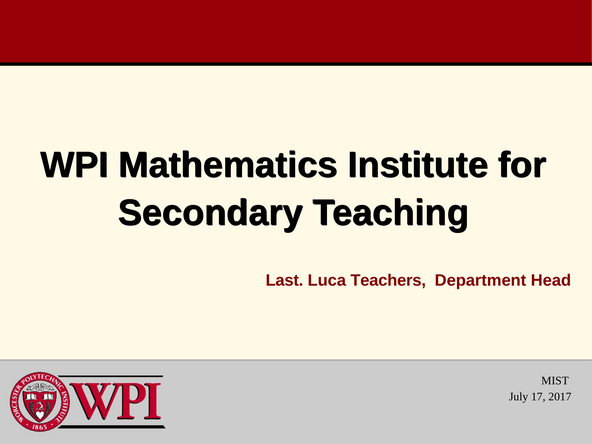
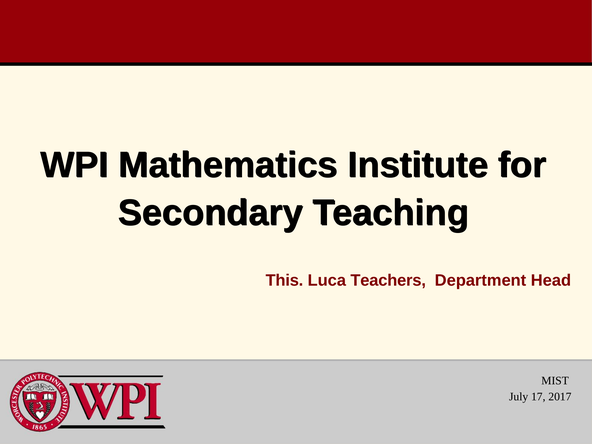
Last: Last -> This (284, 280)
